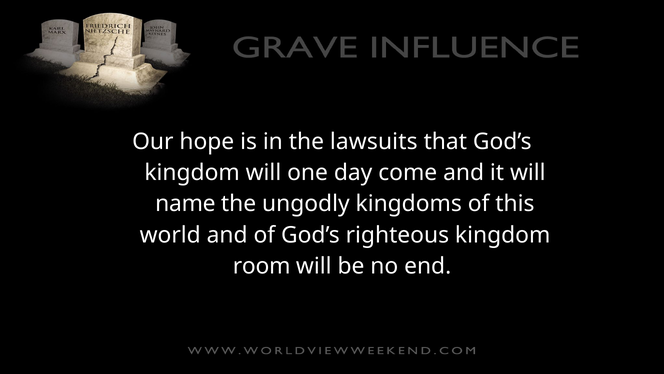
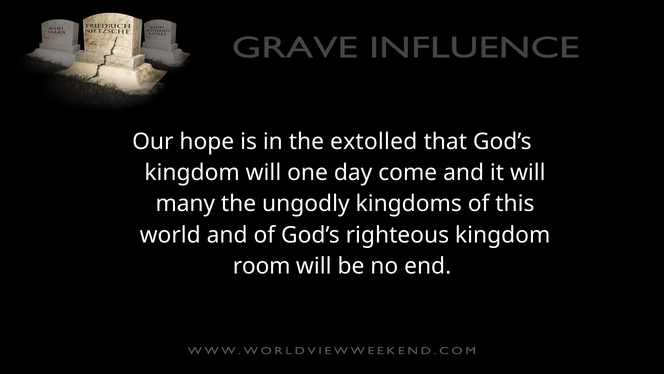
lawsuits: lawsuits -> extolled (374, 141)
name: name -> many (185, 204)
